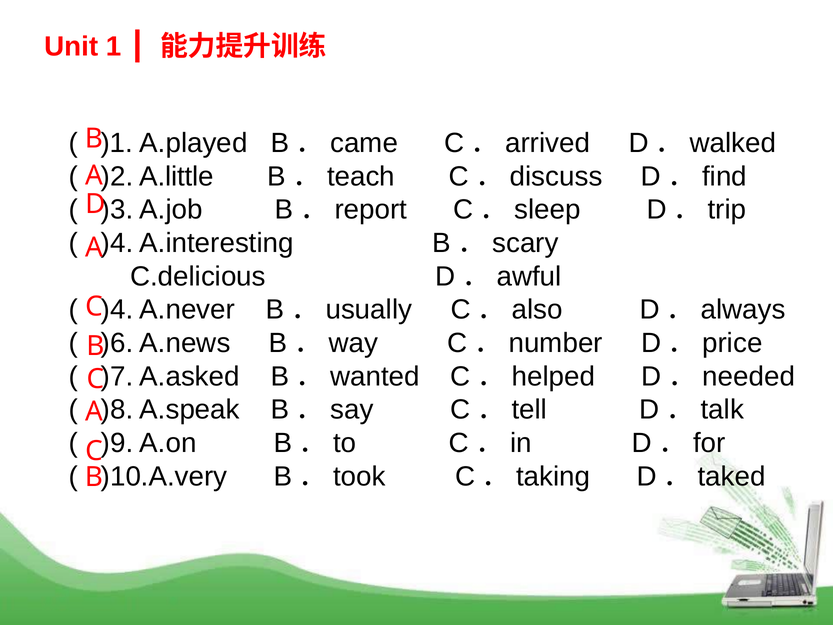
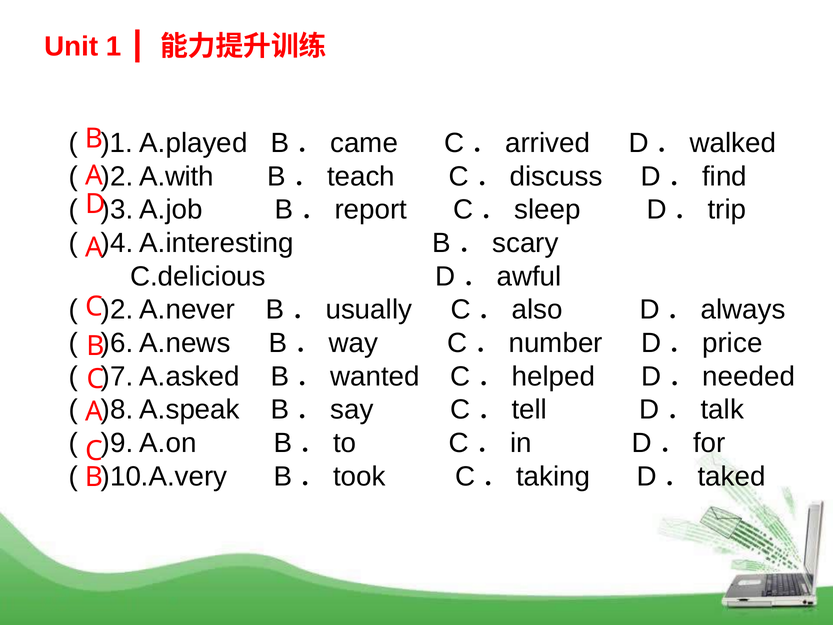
A.little: A.little -> A.with (177, 176)
)4: )4 -> )2 (117, 310)
